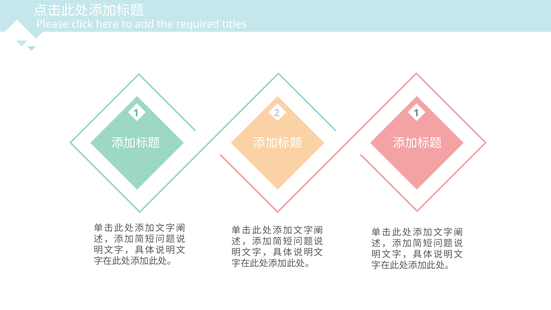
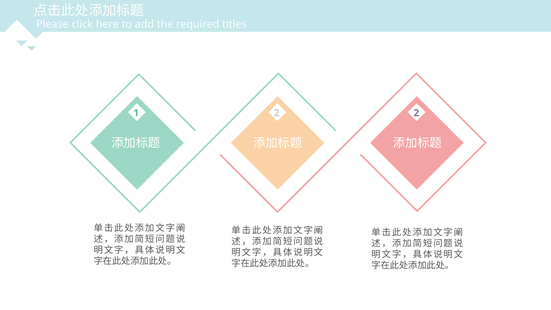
2 1: 1 -> 2 (416, 113)
